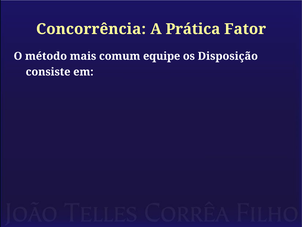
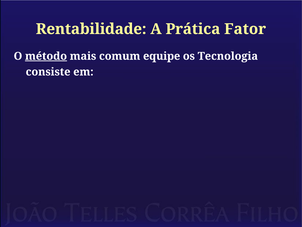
Concorrência: Concorrência -> Rentabilidade (91, 29)
método underline: none -> present (46, 56)
Disposição: Disposição -> Tecnologia (228, 56)
